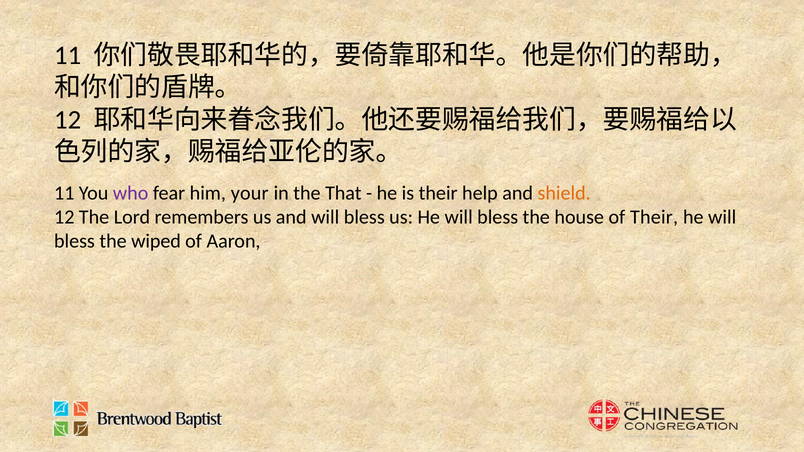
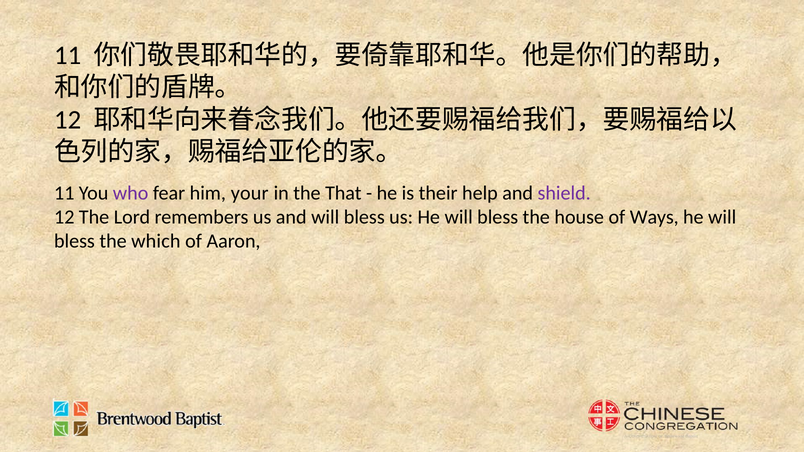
shield colour: orange -> purple (564, 193)
of Their: Their -> Ways (654, 217)
wiped: wiped -> which (156, 241)
